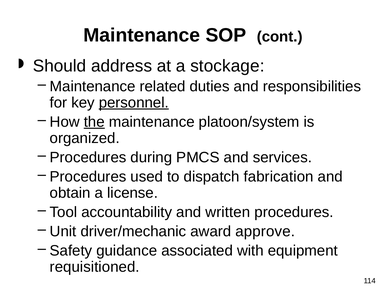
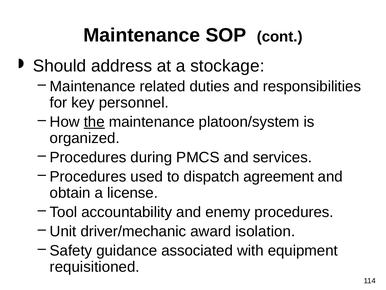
personnel underline: present -> none (134, 102)
fabrication: fabrication -> agreement (279, 176)
written: written -> enemy (228, 212)
approve: approve -> isolation (265, 231)
